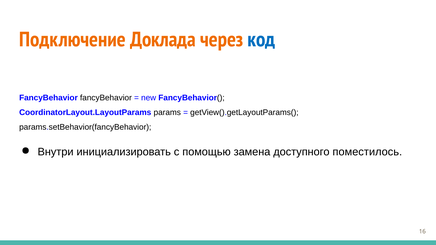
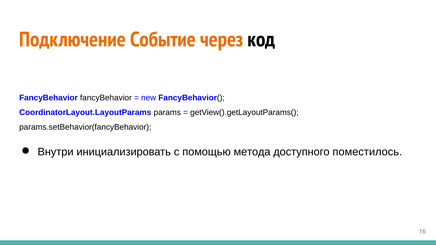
Доклада: Доклада -> Событие (163, 40)
код colour: blue -> black (261, 40)
замена: замена -> метода (252, 152)
